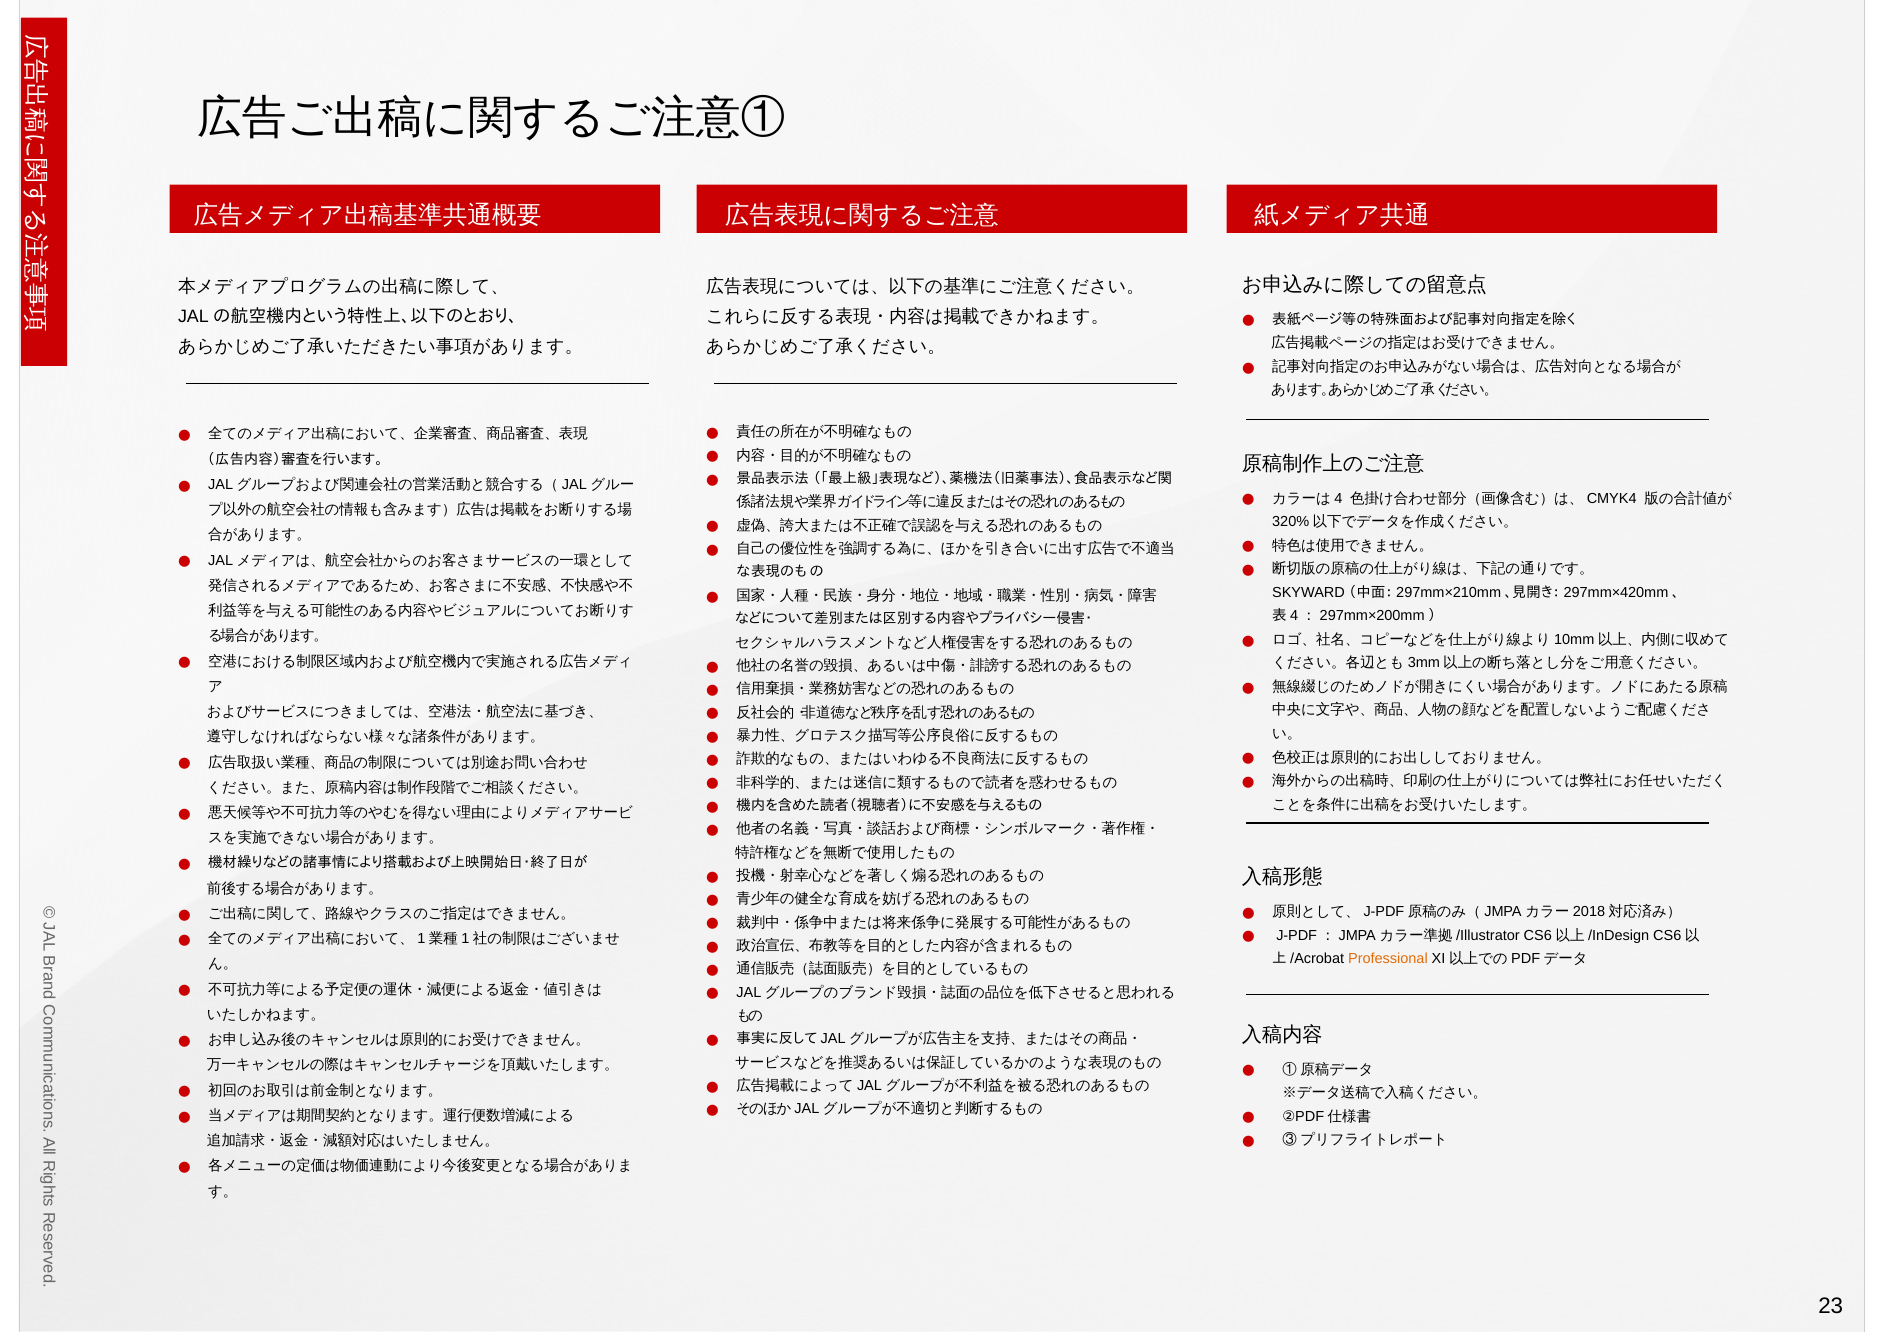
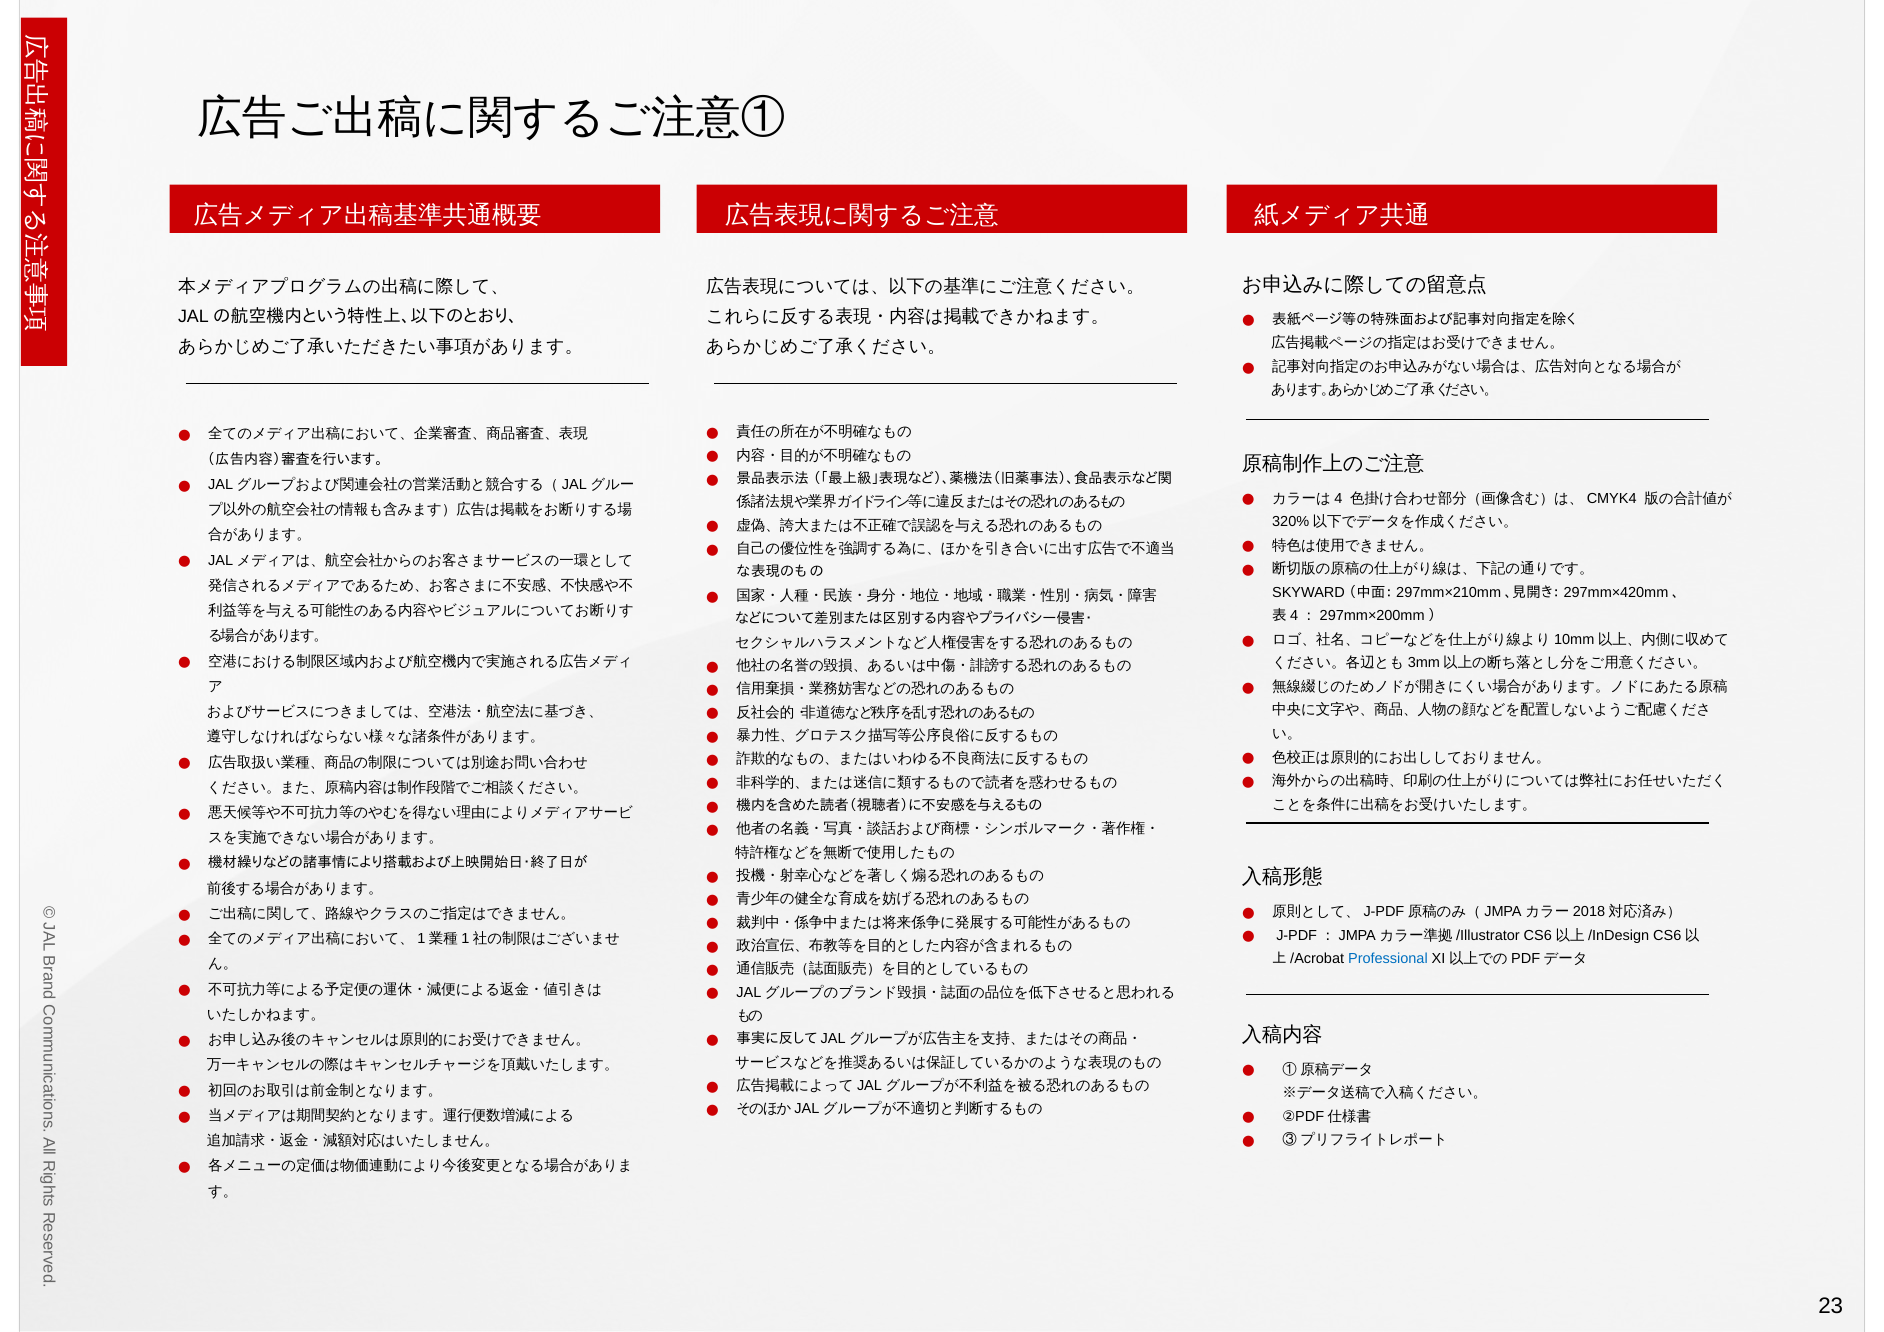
Professional colour: orange -> blue (1388, 959)
